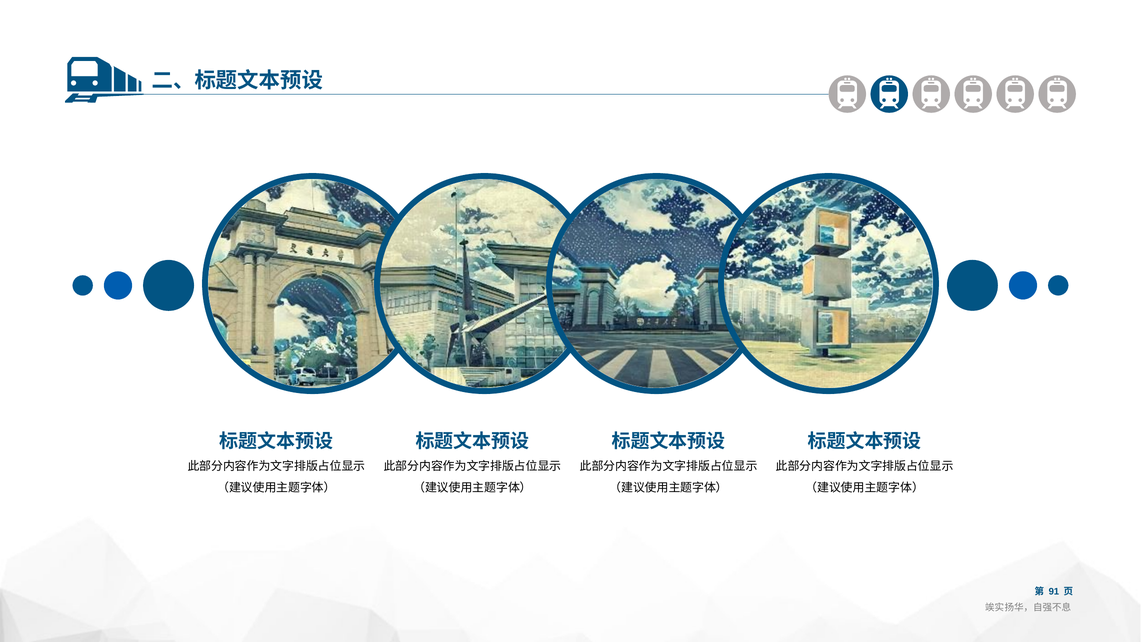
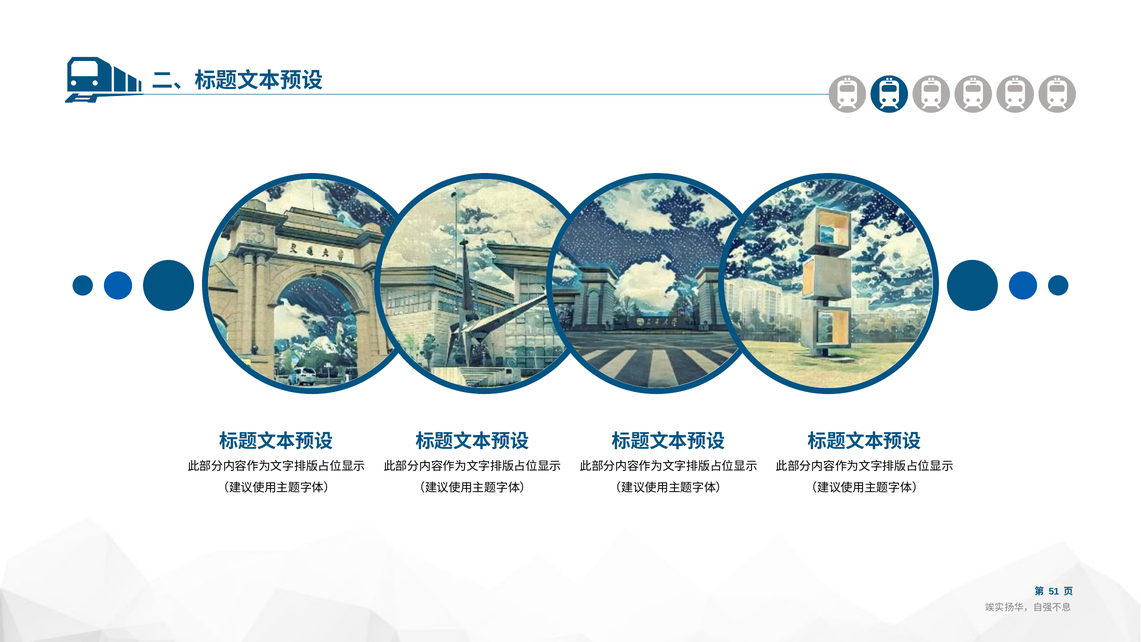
91: 91 -> 51 (1054, 592)
